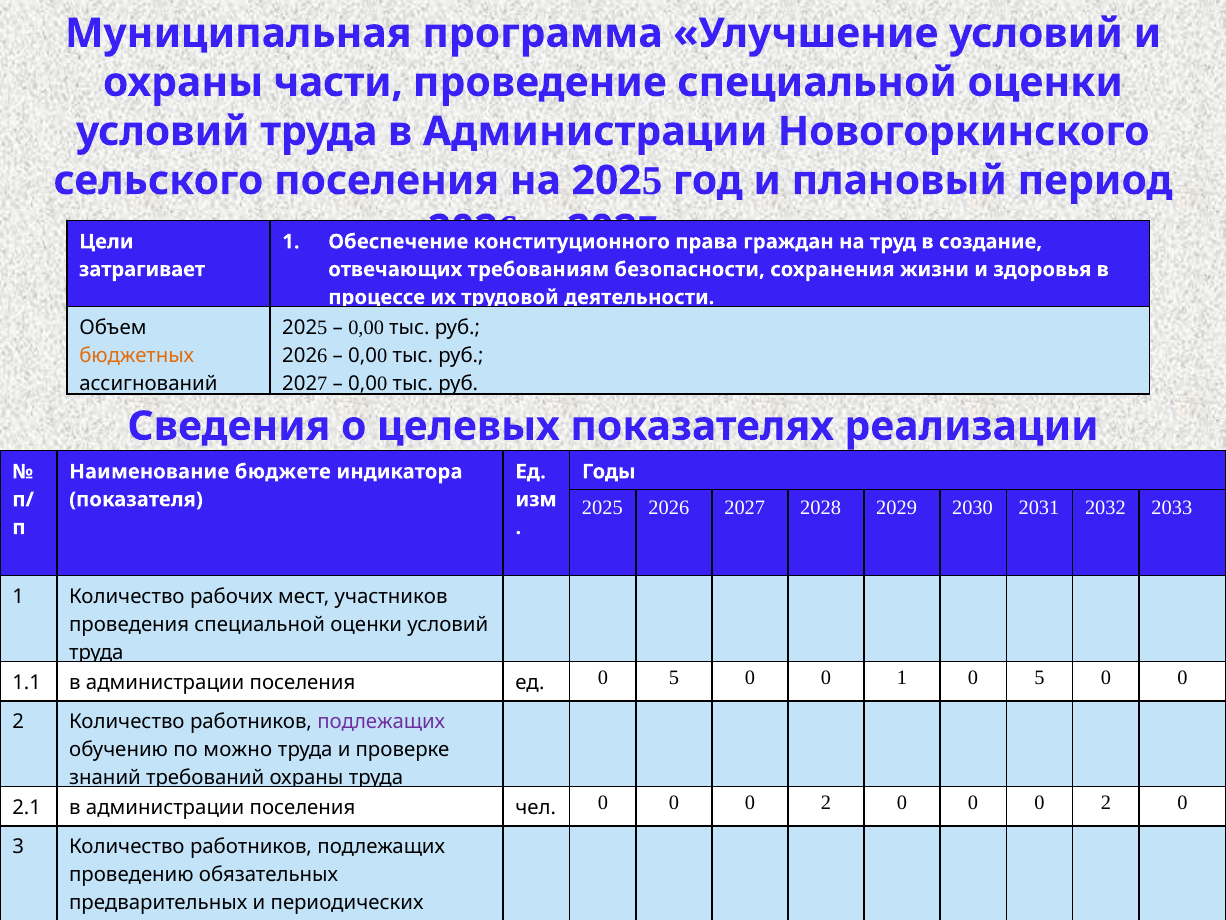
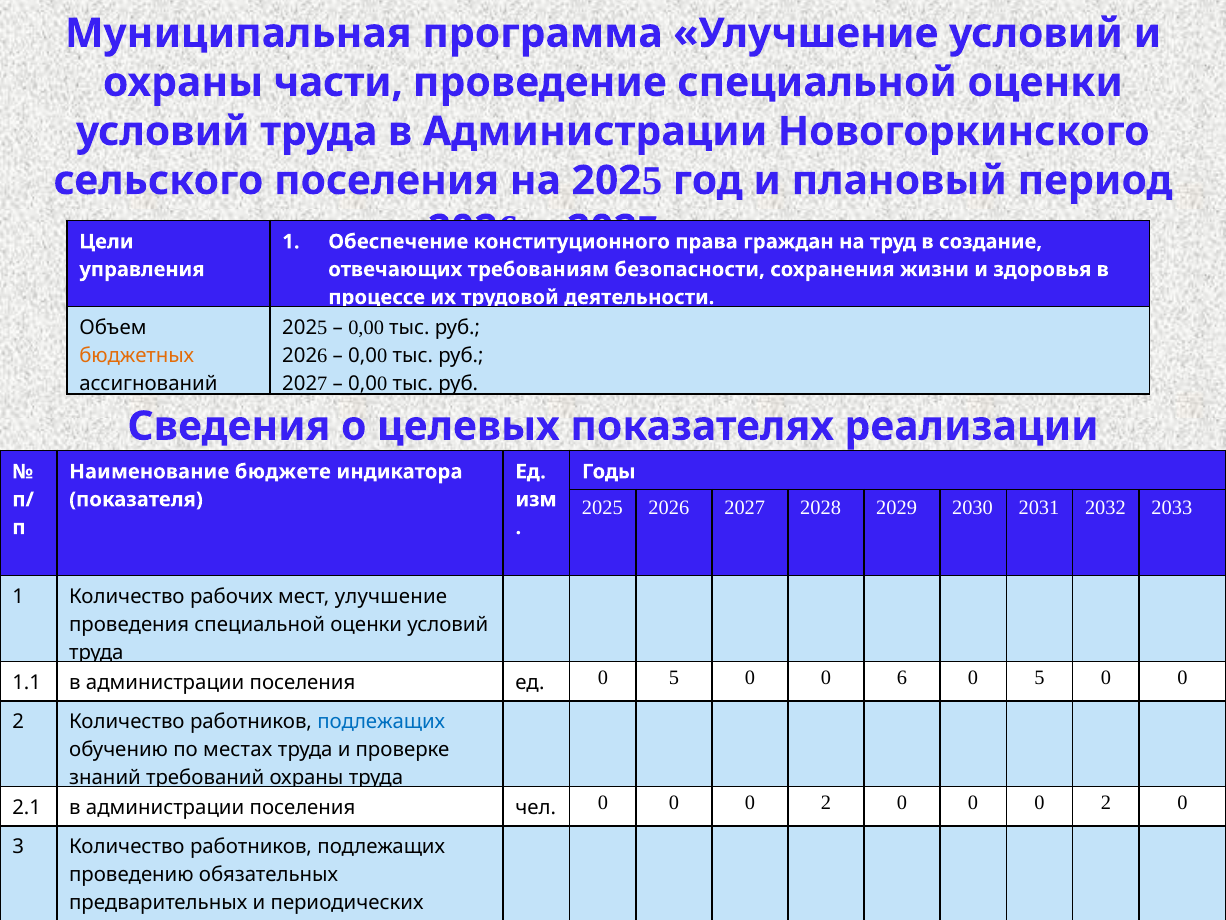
затрагивает: затрагивает -> управления (142, 269)
мест участников: участников -> улучшение (391, 597)
0 1: 1 -> 6 (902, 677)
подлежащих colour: purple -> blue (381, 722)
можно: можно -> местах (238, 749)
